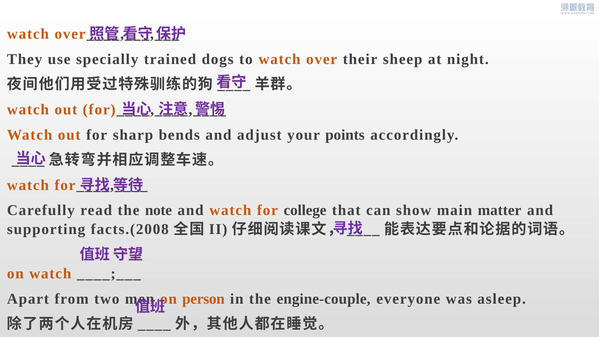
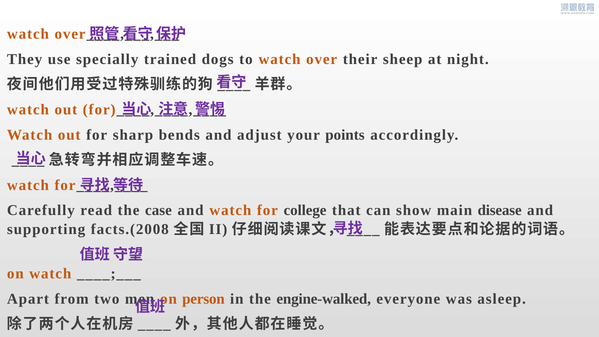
note: note -> case (158, 210)
matter: matter -> disease (500, 210)
engine-couple: engine-couple -> engine-walked (324, 299)
